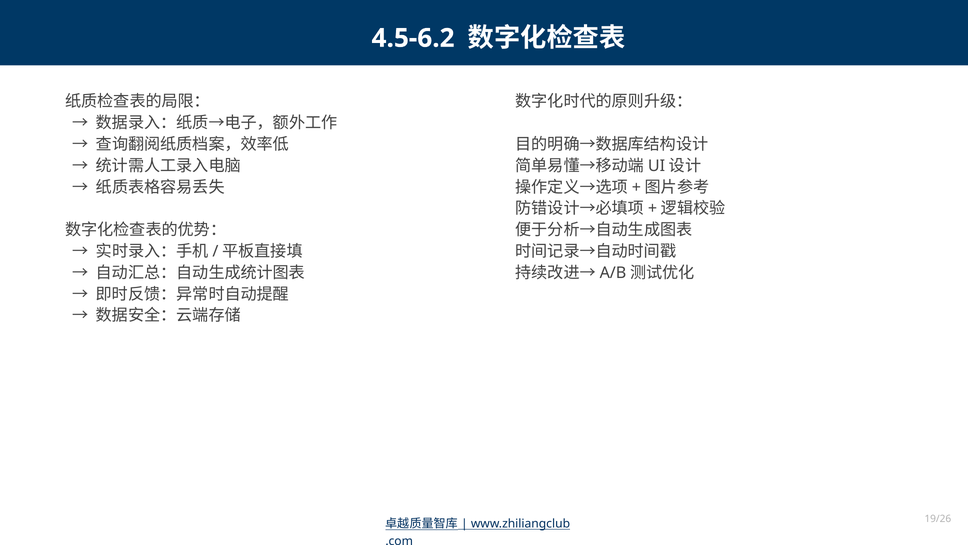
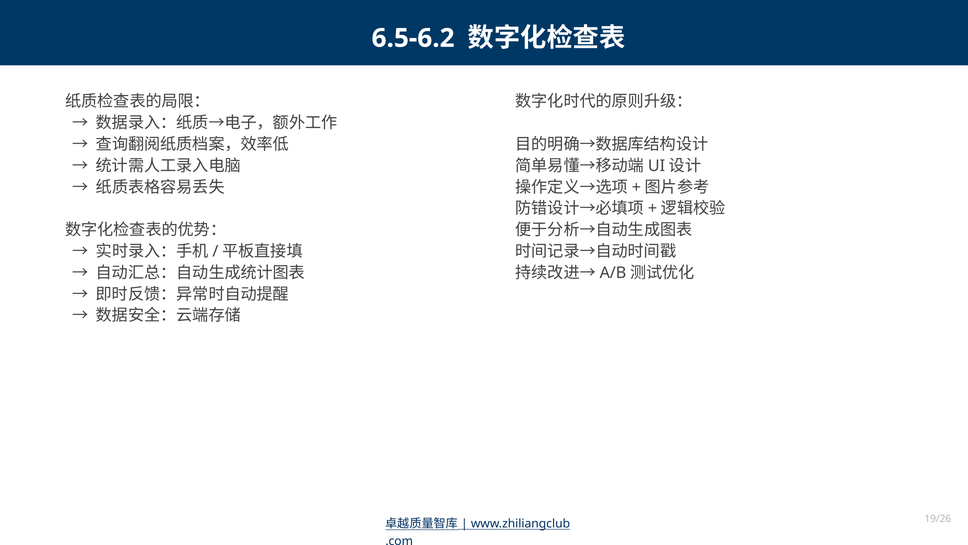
4.5-6.2: 4.5-6.2 -> 6.5-6.2 (413, 38)
